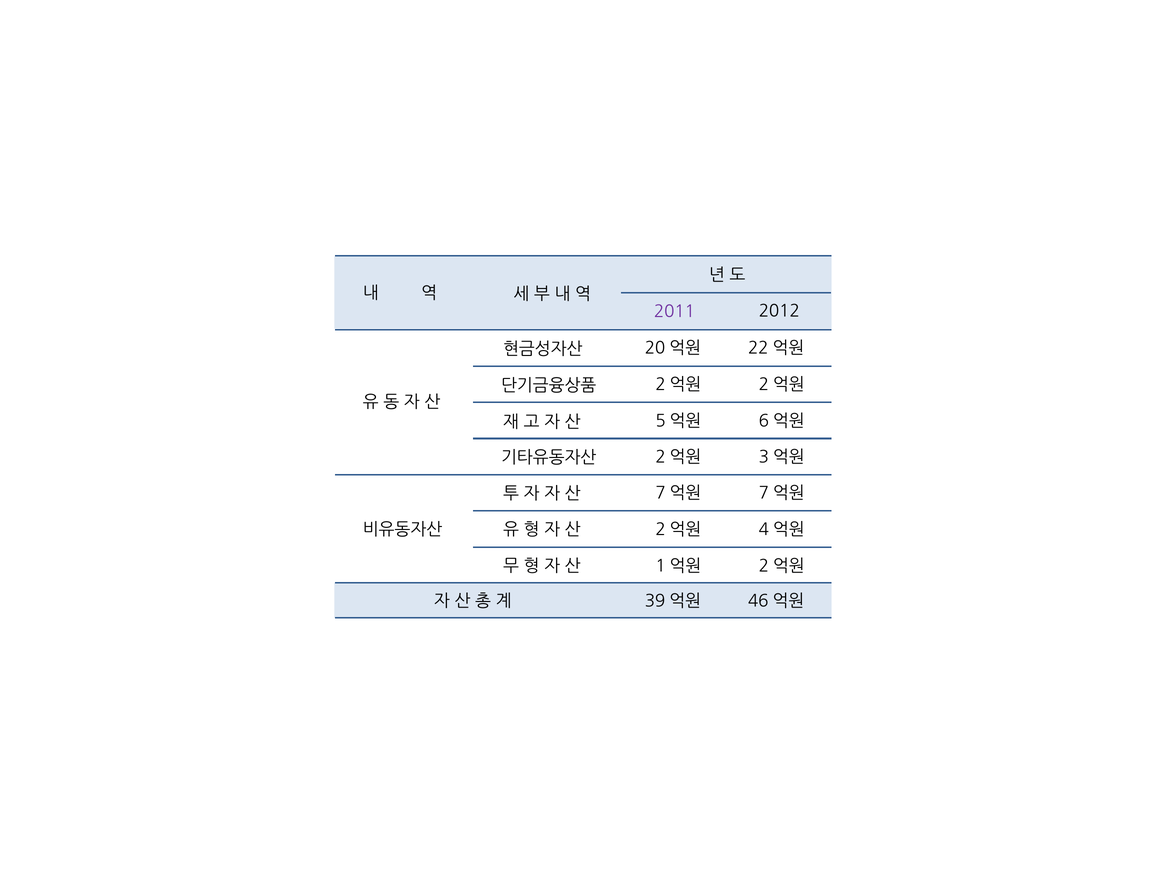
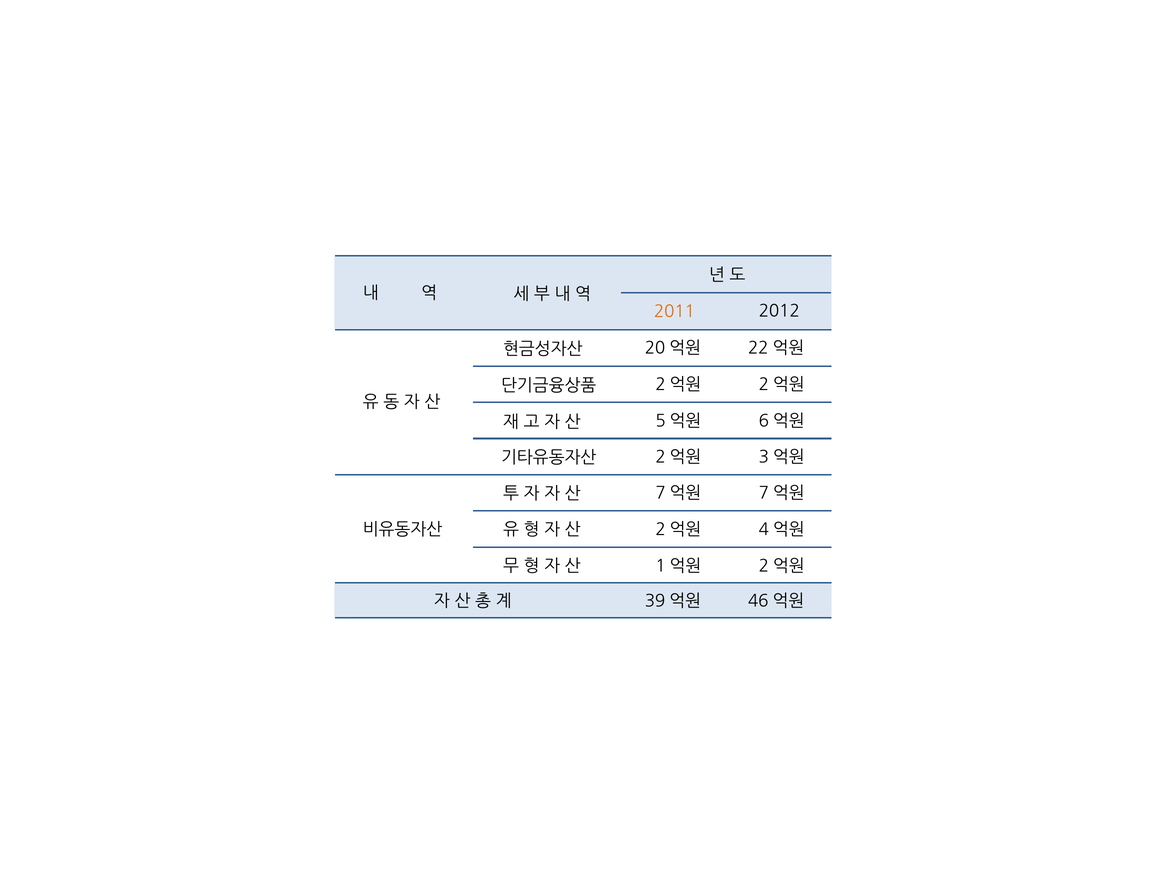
2011 colour: purple -> orange (674, 312)
